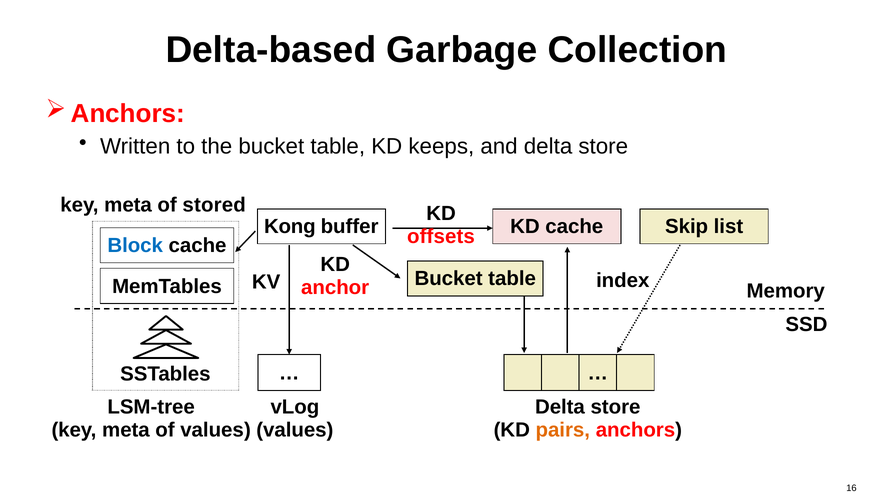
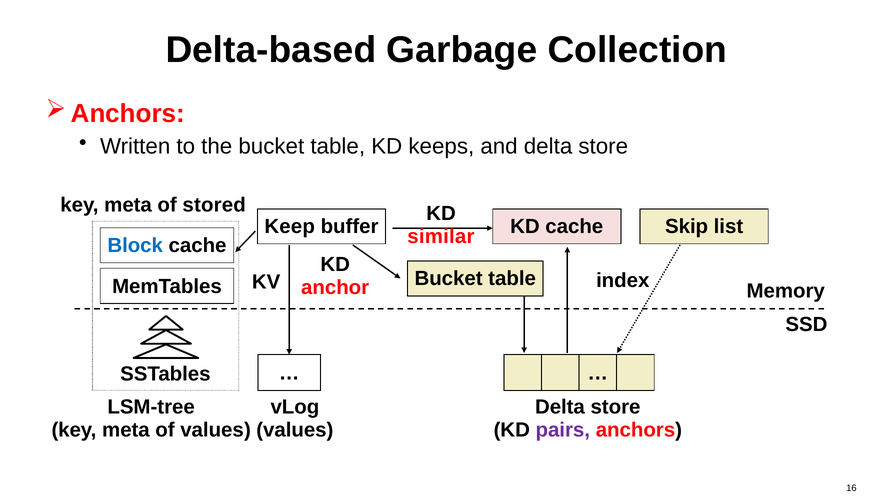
Kong: Kong -> Keep (290, 227)
offsets: offsets -> similar (441, 237)
pairs colour: orange -> purple (563, 430)
